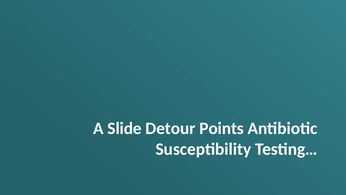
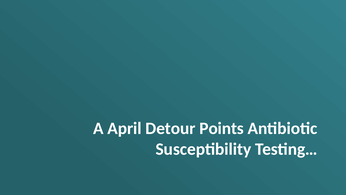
Slide: Slide -> April (125, 128)
